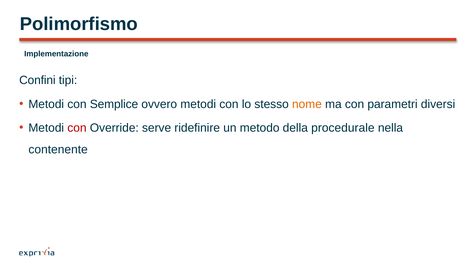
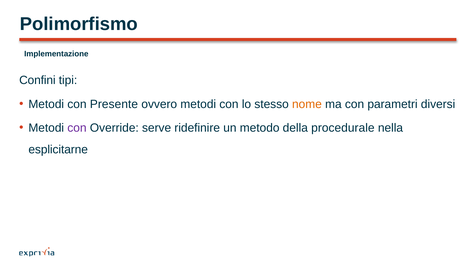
Semplice: Semplice -> Presente (114, 104)
con colour: red -> purple (77, 128)
contenente: contenente -> esplicitarne (58, 149)
